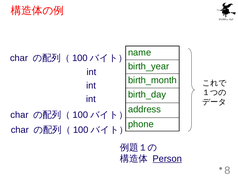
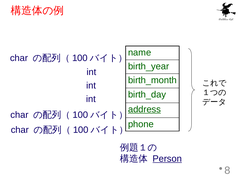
address underline: none -> present (144, 110)
